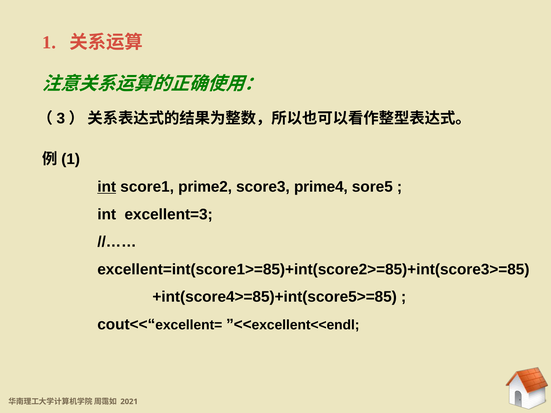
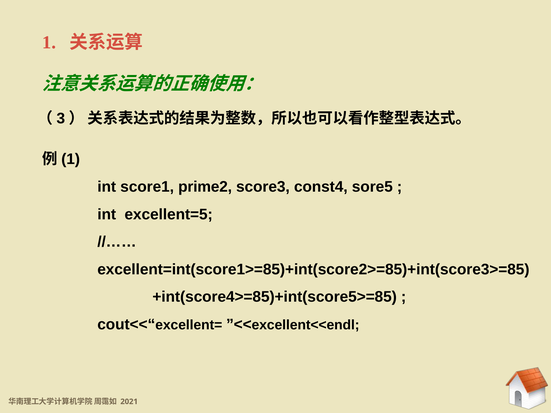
int underline: present -> none (107, 187)
prime4: prime4 -> const4 (321, 187)
excellent=3: excellent=3 -> excellent=5 (169, 214)
